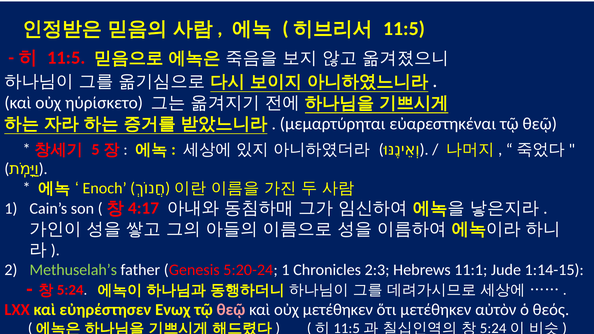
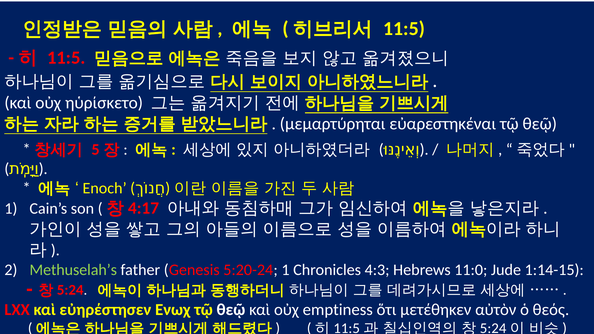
2:3: 2:3 -> 4:3 (377, 270)
11:1: 11:1 -> 11:0 (471, 270)
θεῷ colour: pink -> white (231, 310)
οὐχ μετέθηκεν: μετέθηκεν -> emptiness (338, 310)
